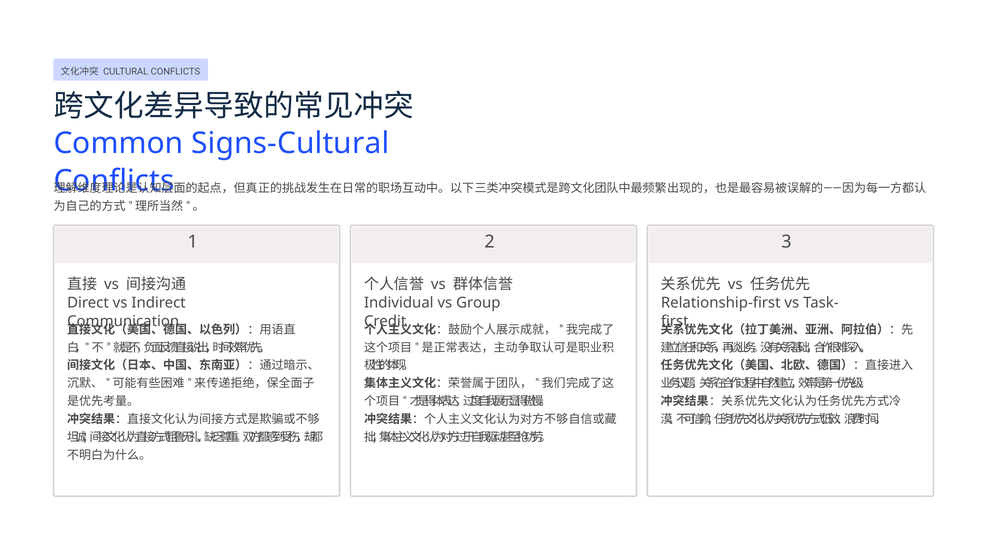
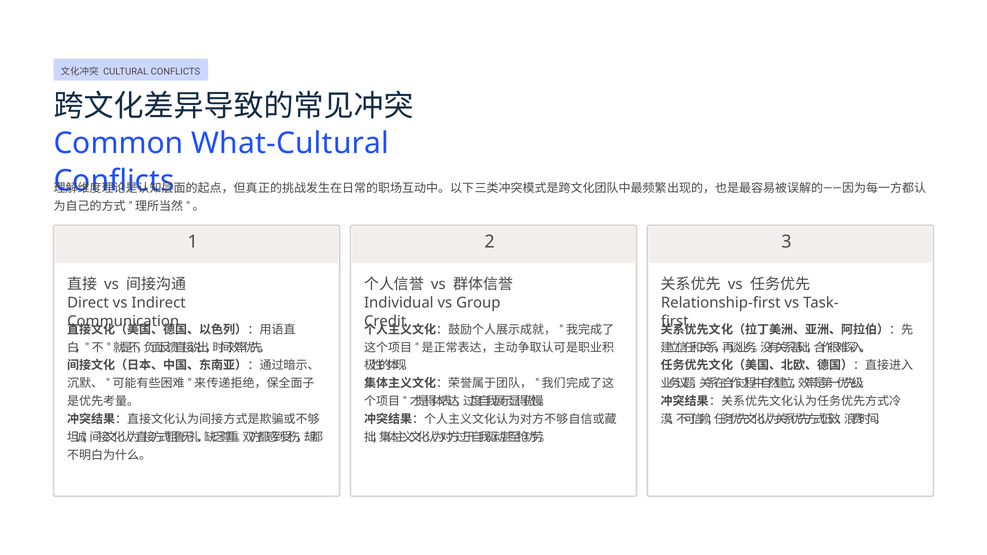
Signs-Cultural: Signs-Cultural -> What-Cultural (290, 144)
